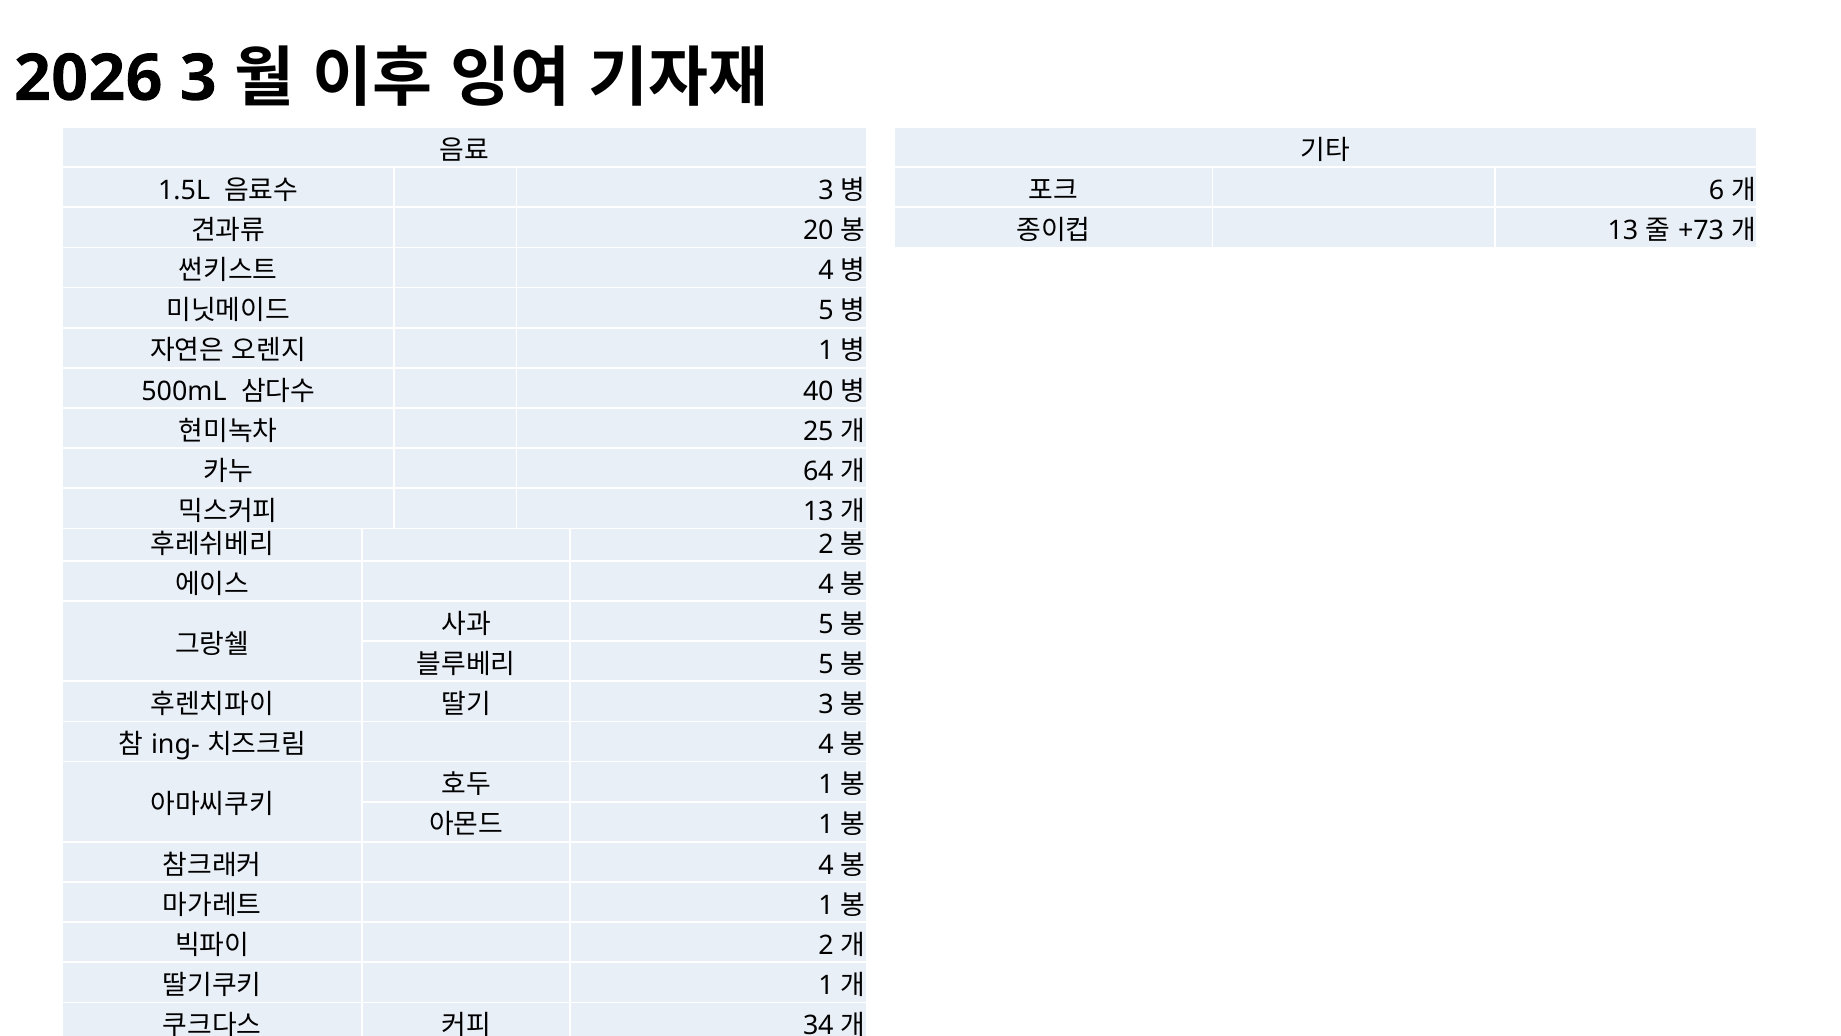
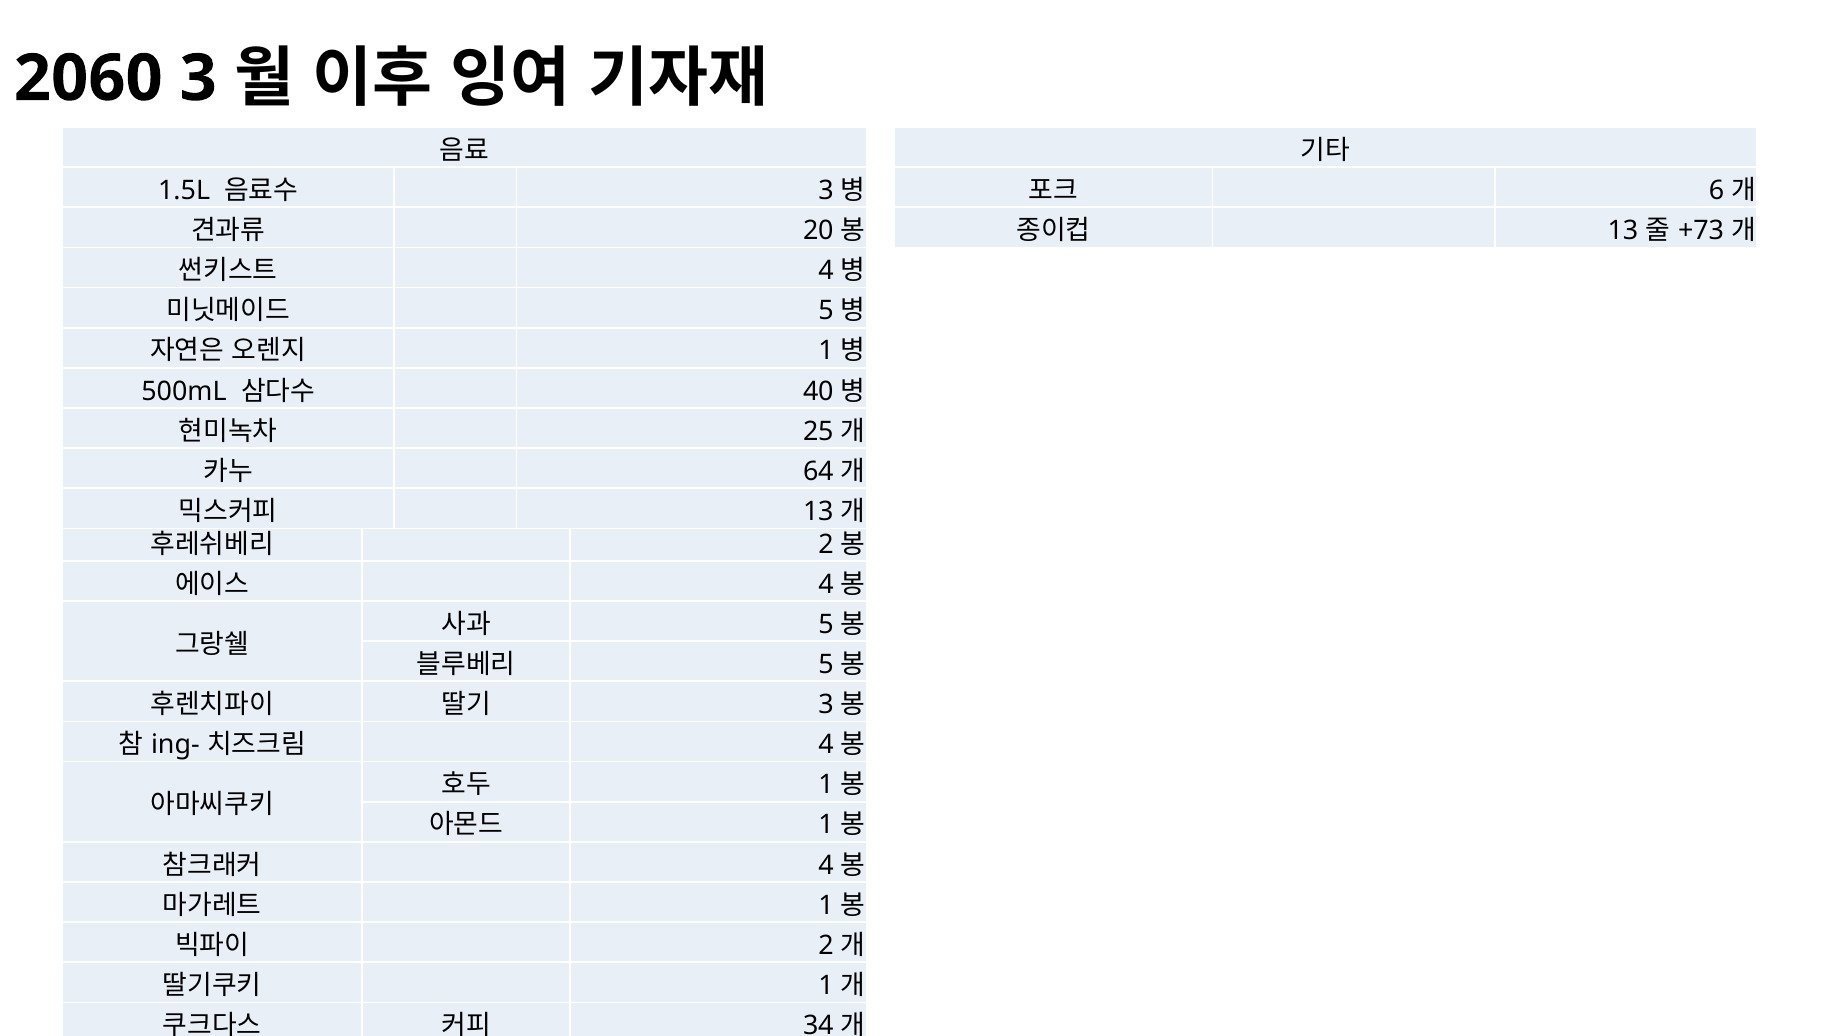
2026: 2026 -> 2060 (88, 79)
